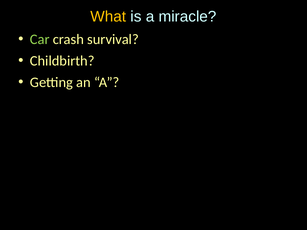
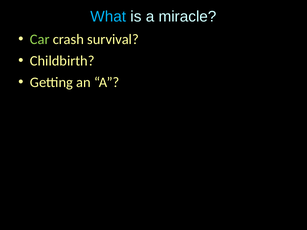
What colour: yellow -> light blue (108, 17)
